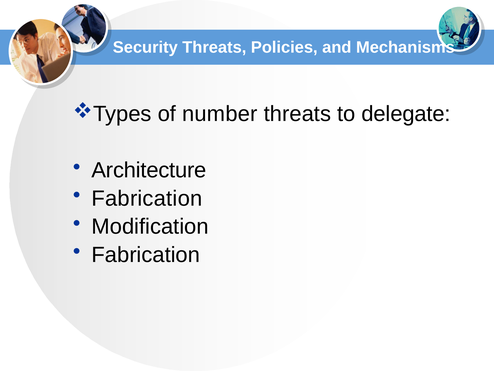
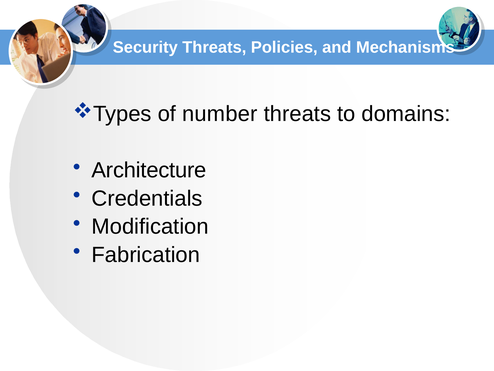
delegate: delegate -> domains (406, 114)
Fabrication: Fabrication -> Credentials (147, 198)
